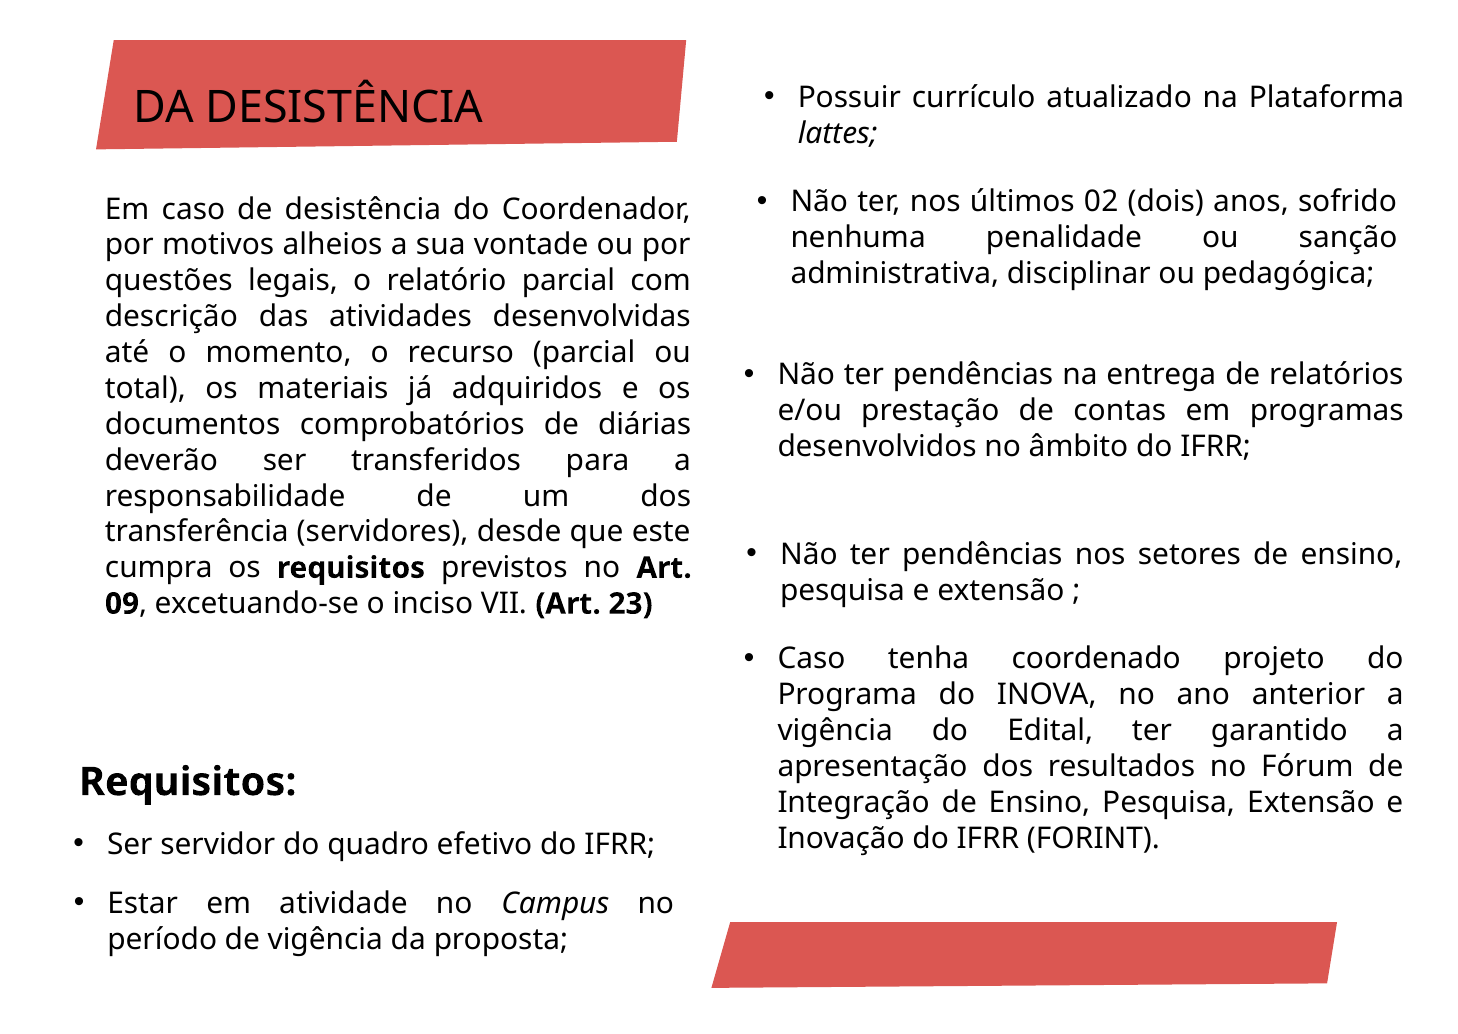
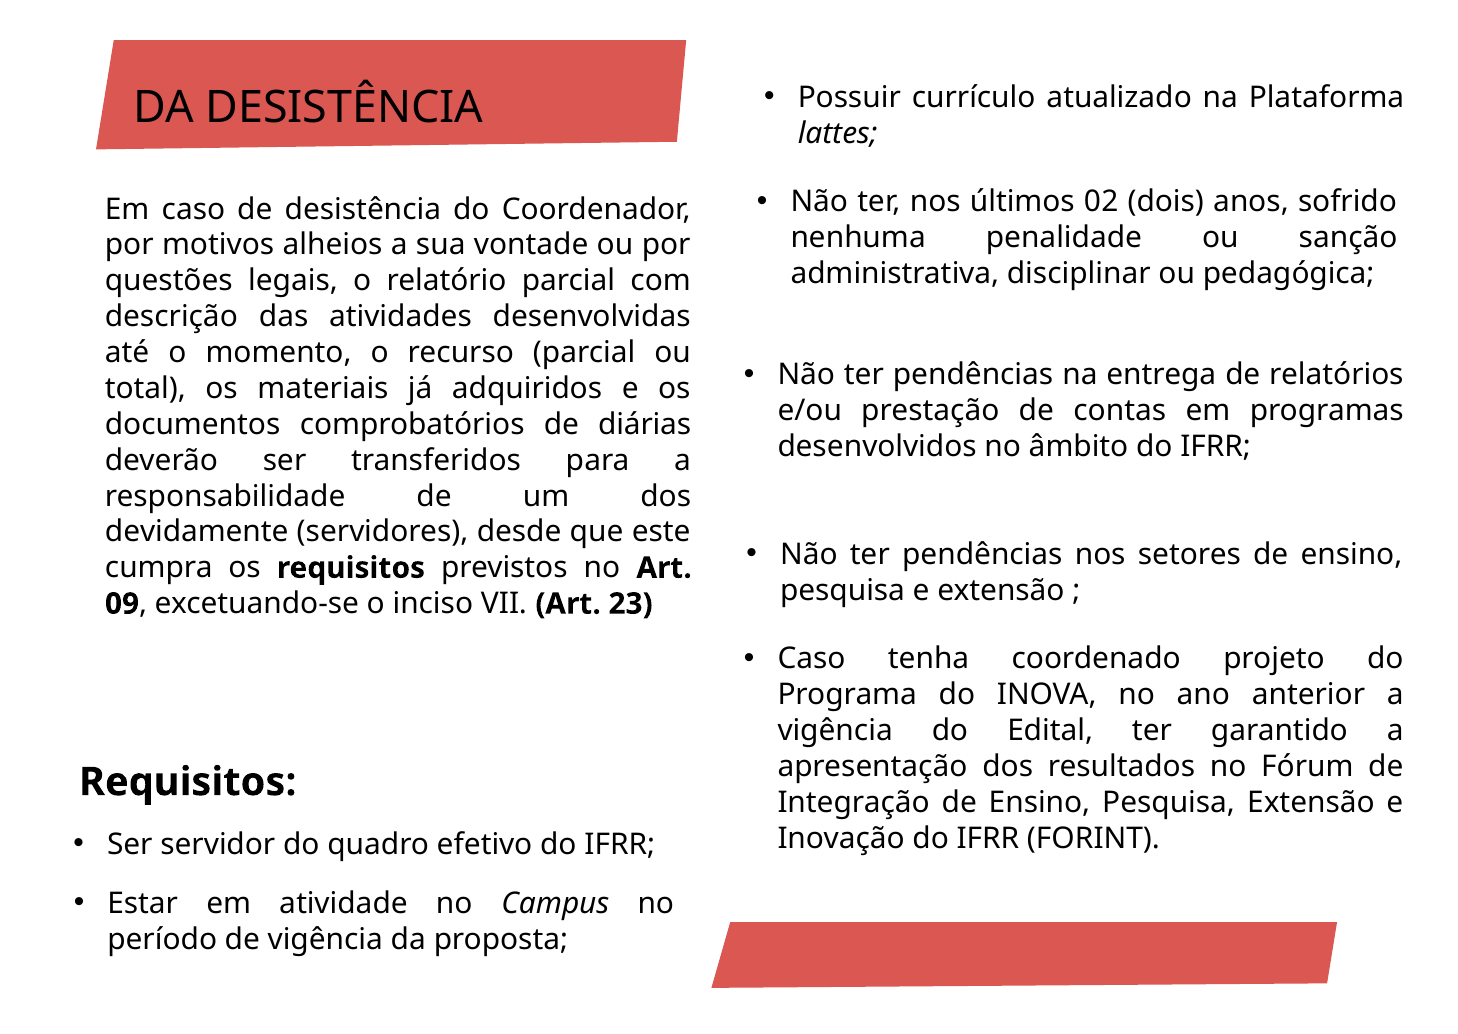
transferência: transferência -> devidamente (197, 532)
